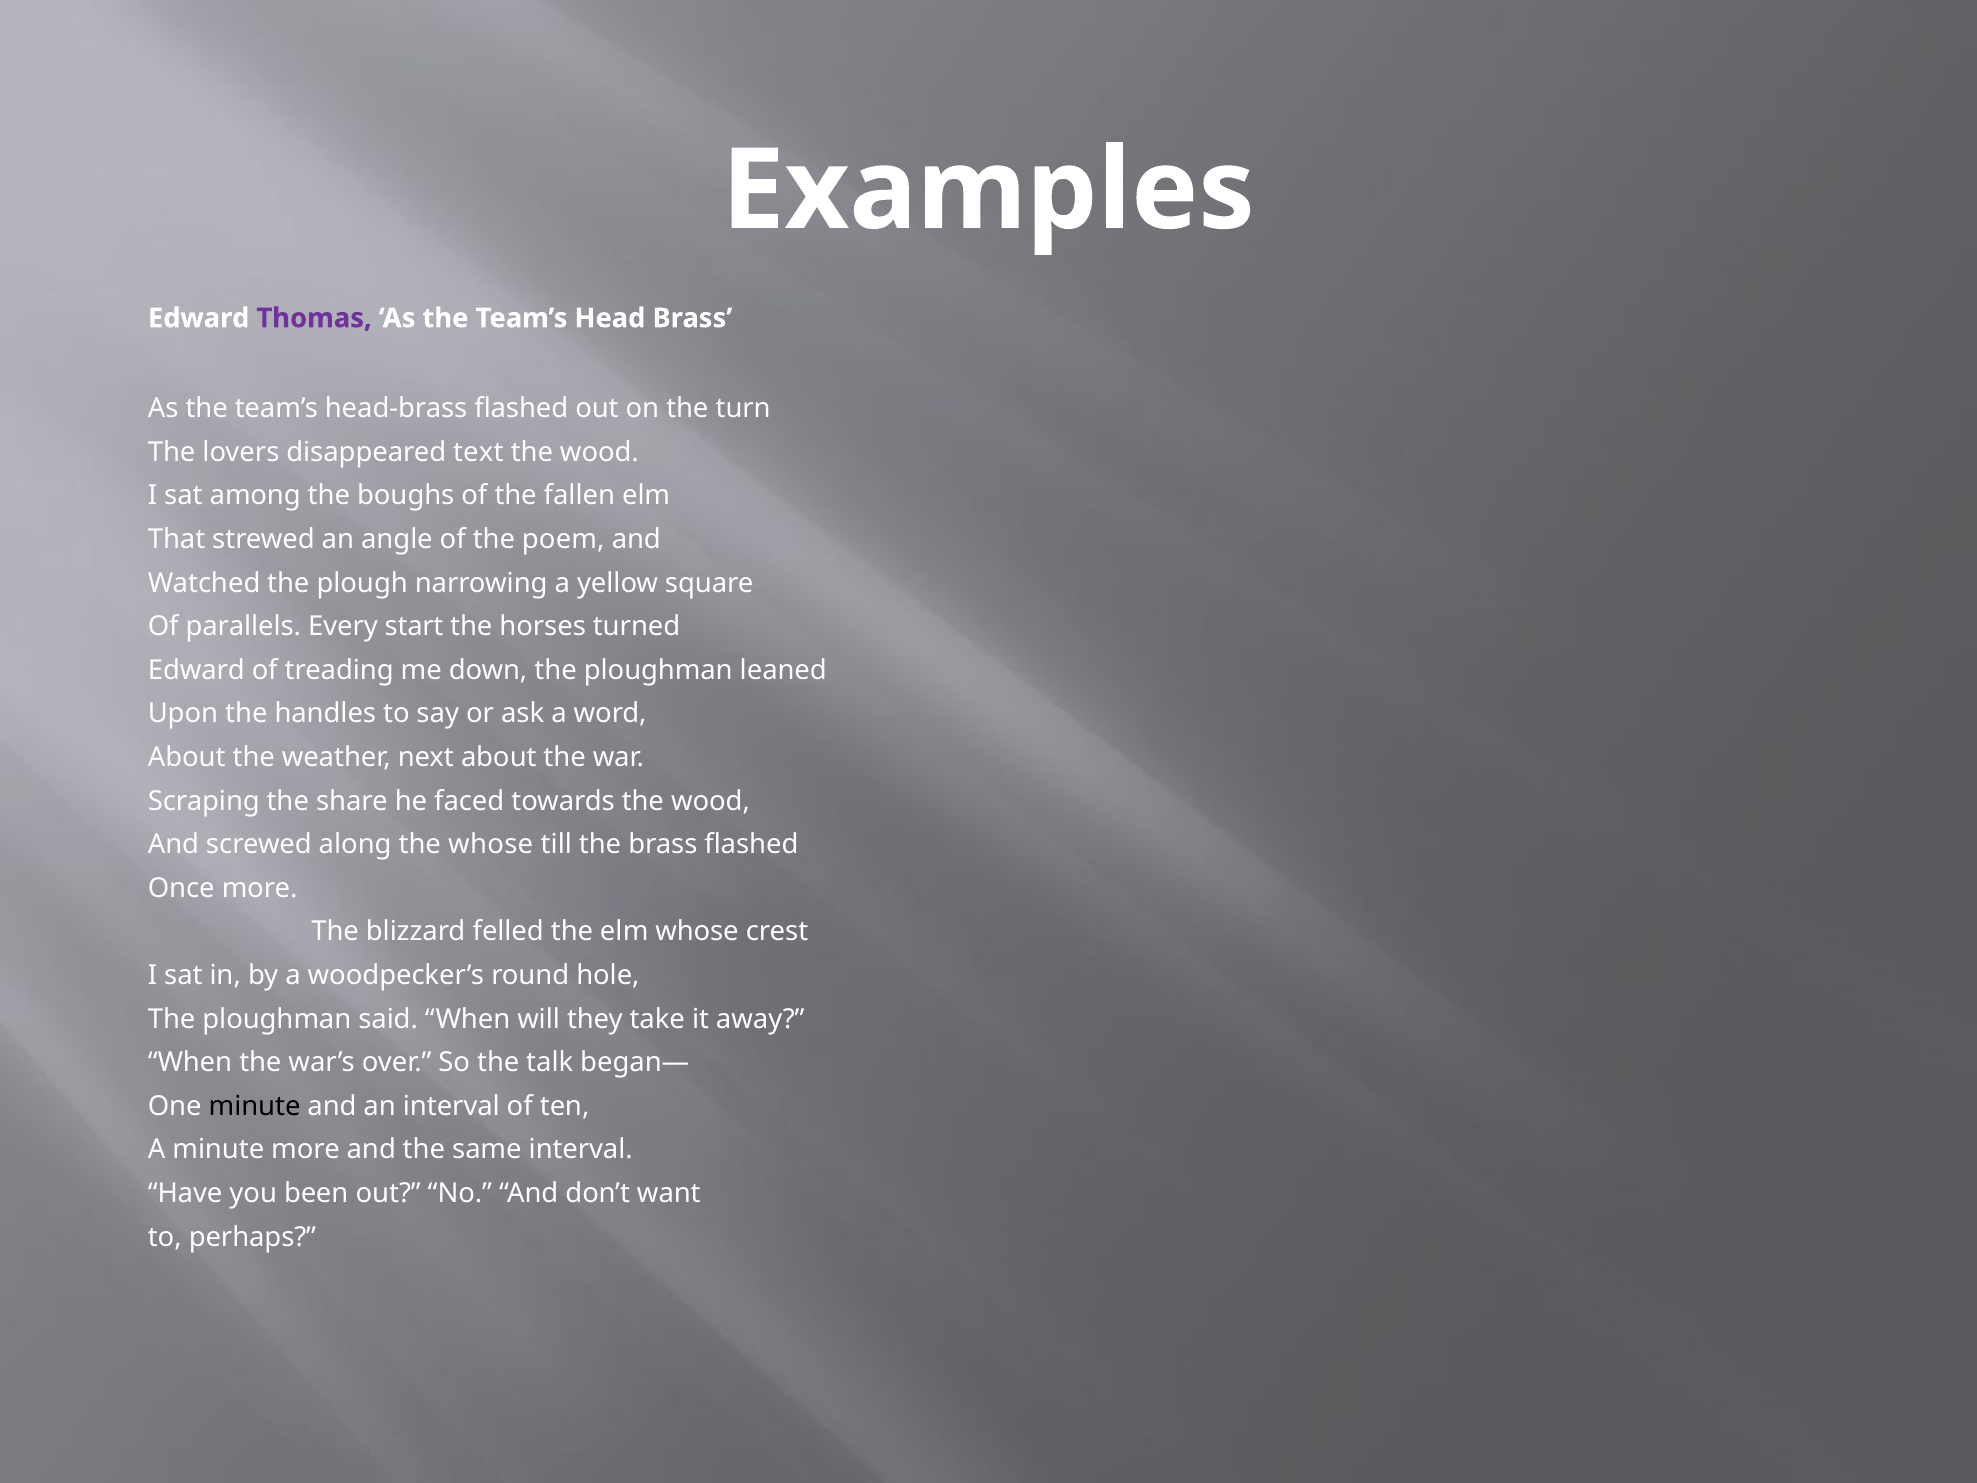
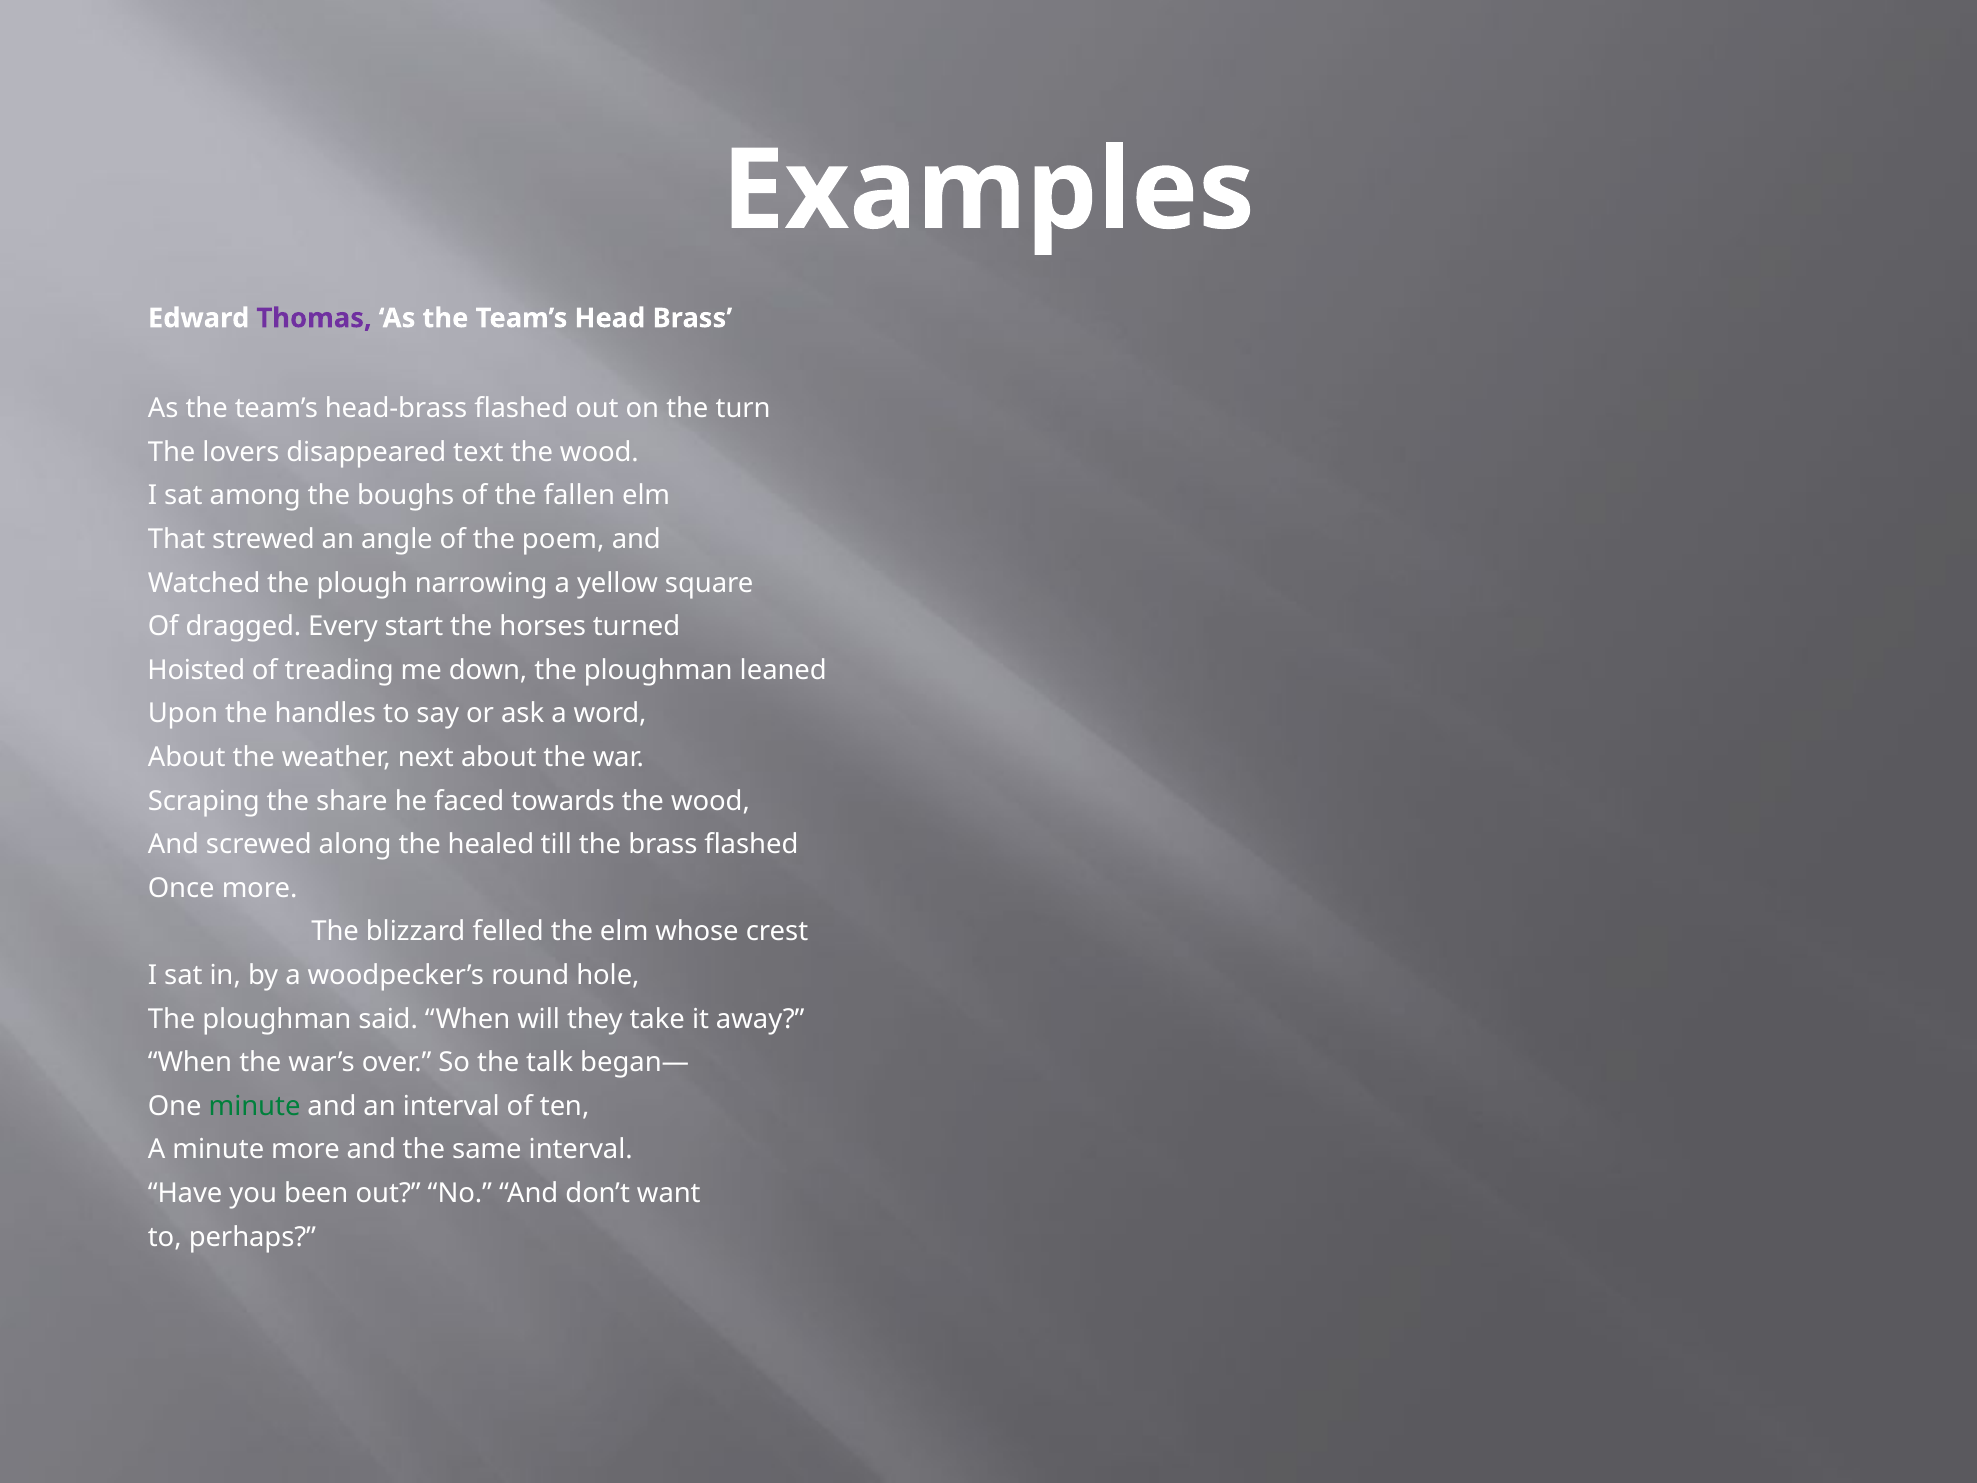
parallels: parallels -> dragged (243, 627)
Edward: Edward -> Hoisted (196, 670)
the whose: whose -> healed (491, 844)
minute colour: black -> green (255, 1106)
